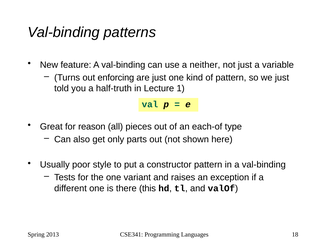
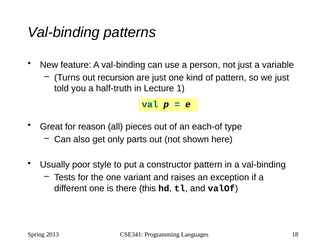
neither: neither -> person (205, 65)
enforcing: enforcing -> recursion (116, 77)
